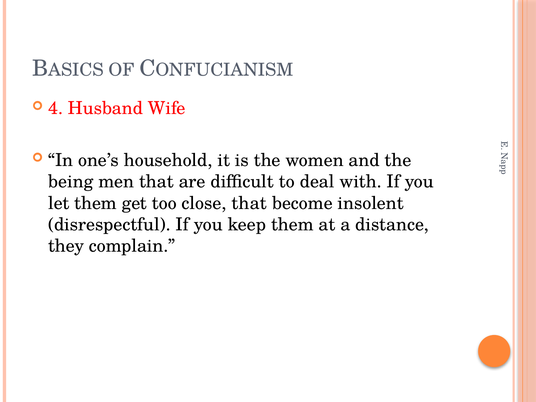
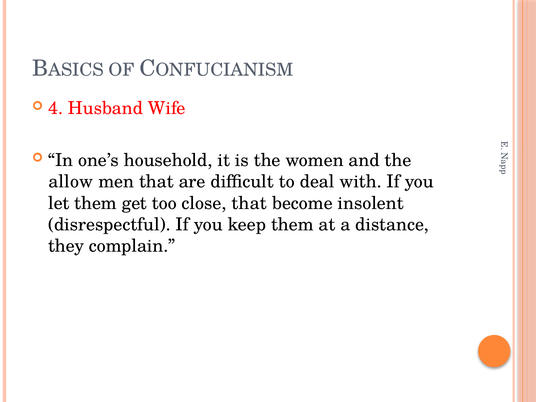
being: being -> allow (71, 182)
